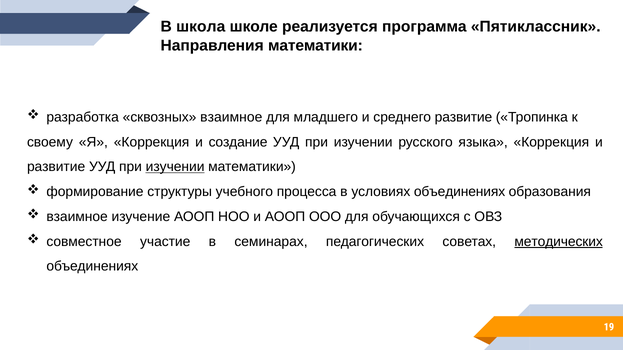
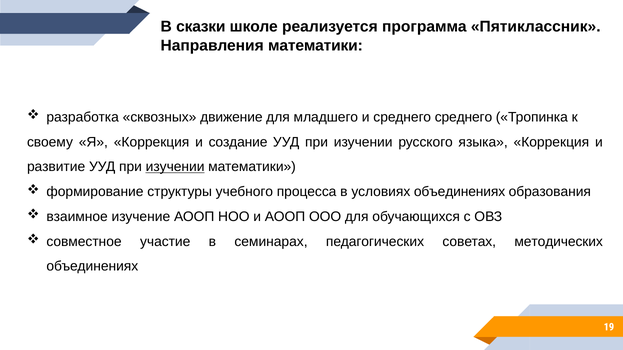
школа: школа -> сказки (201, 27)
сквозных взаимное: взаимное -> движение (231, 117)
среднего развитие: развитие -> среднего (463, 117)
методических underline: present -> none (559, 242)
